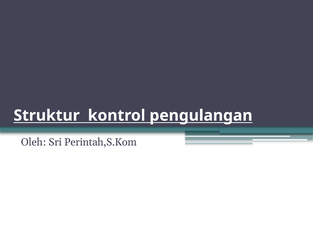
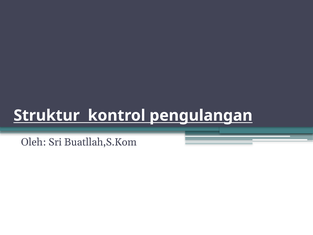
Perintah,S.Kom: Perintah,S.Kom -> Buatllah,S.Kom (100, 142)
